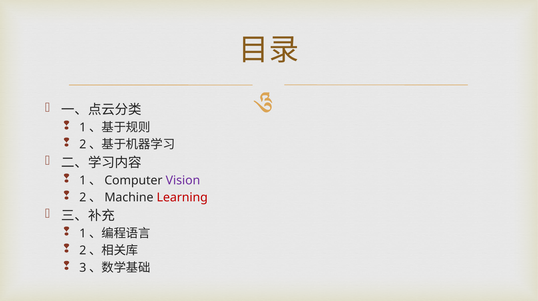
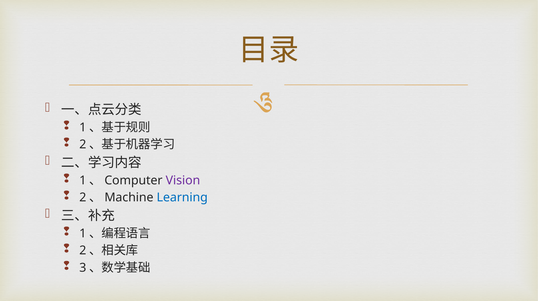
Learning colour: red -> blue (182, 198)
